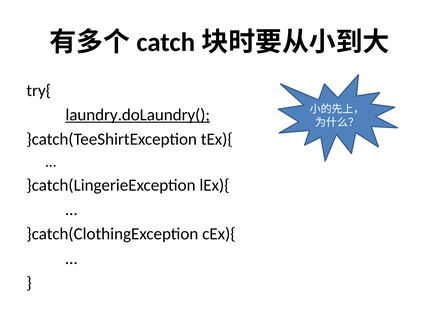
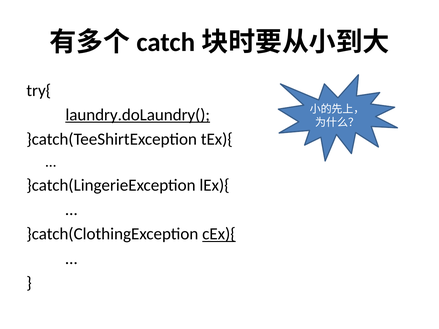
cEx){ underline: none -> present (219, 234)
